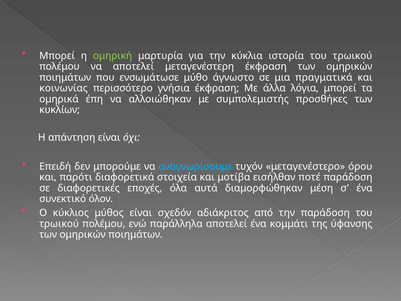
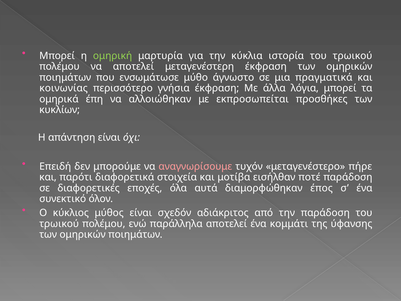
συμπολεμιστής: συμπολεμιστής -> εκπροσωπείται (253, 99)
αναγνωρίσουμε colour: light blue -> pink (195, 166)
όρου: όρου -> πήρε (360, 166)
μέση: μέση -> έπος (322, 188)
